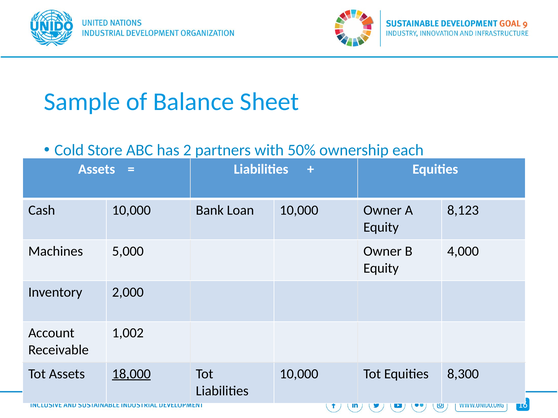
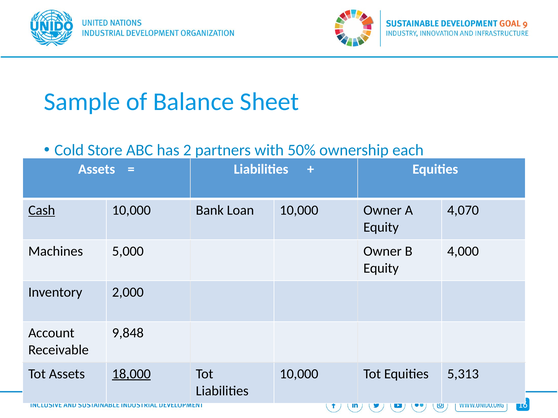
Cash underline: none -> present (42, 211)
8,123: 8,123 -> 4,070 (463, 211)
1,002: 1,002 -> 9,848 (128, 333)
8,300: 8,300 -> 5,313 (463, 374)
